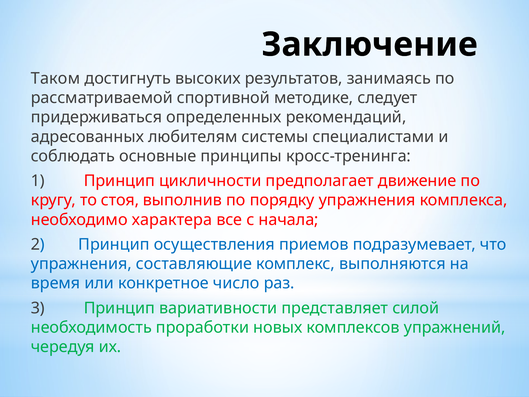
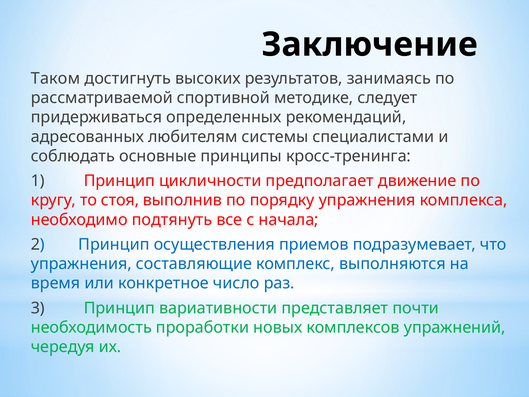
характера: характера -> подтянуть (172, 220)
силой: силой -> почти (416, 308)
